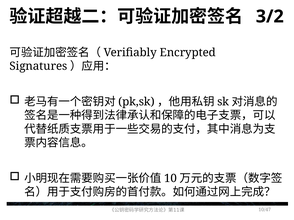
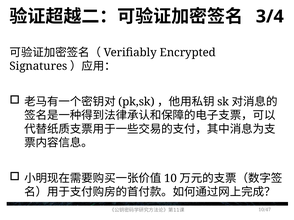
3/2: 3/2 -> 3/4 (270, 17)
